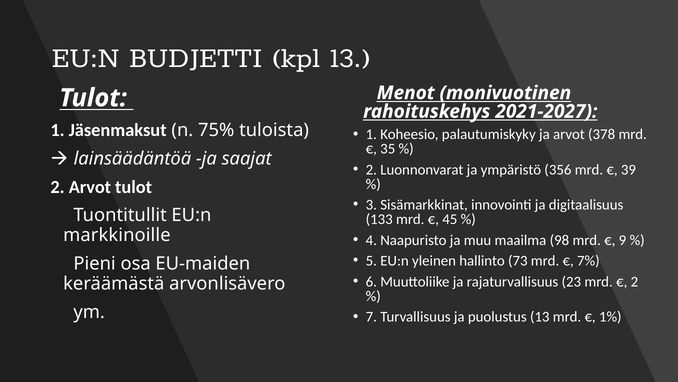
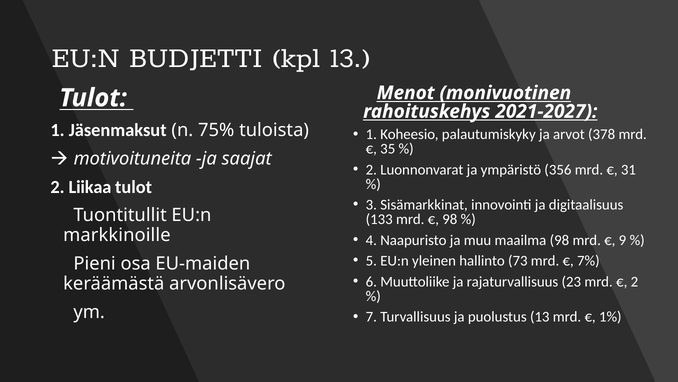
lainsäädäntöä: lainsäädäntöä -> motivoituneita (132, 158)
39: 39 -> 31 (628, 169)
Arvot: Arvot -> Liikaa (90, 187)
45: 45 -> 98 (450, 219)
